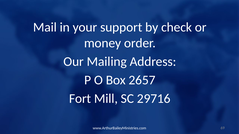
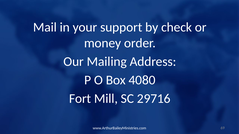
2657: 2657 -> 4080 (142, 80)
